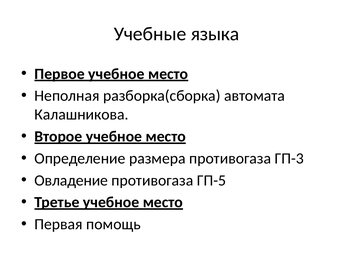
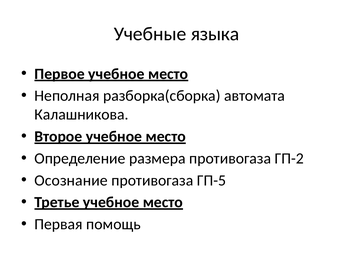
ГП-3: ГП-3 -> ГП-2 (289, 159)
Овладение: Овладение -> Осознание (71, 181)
